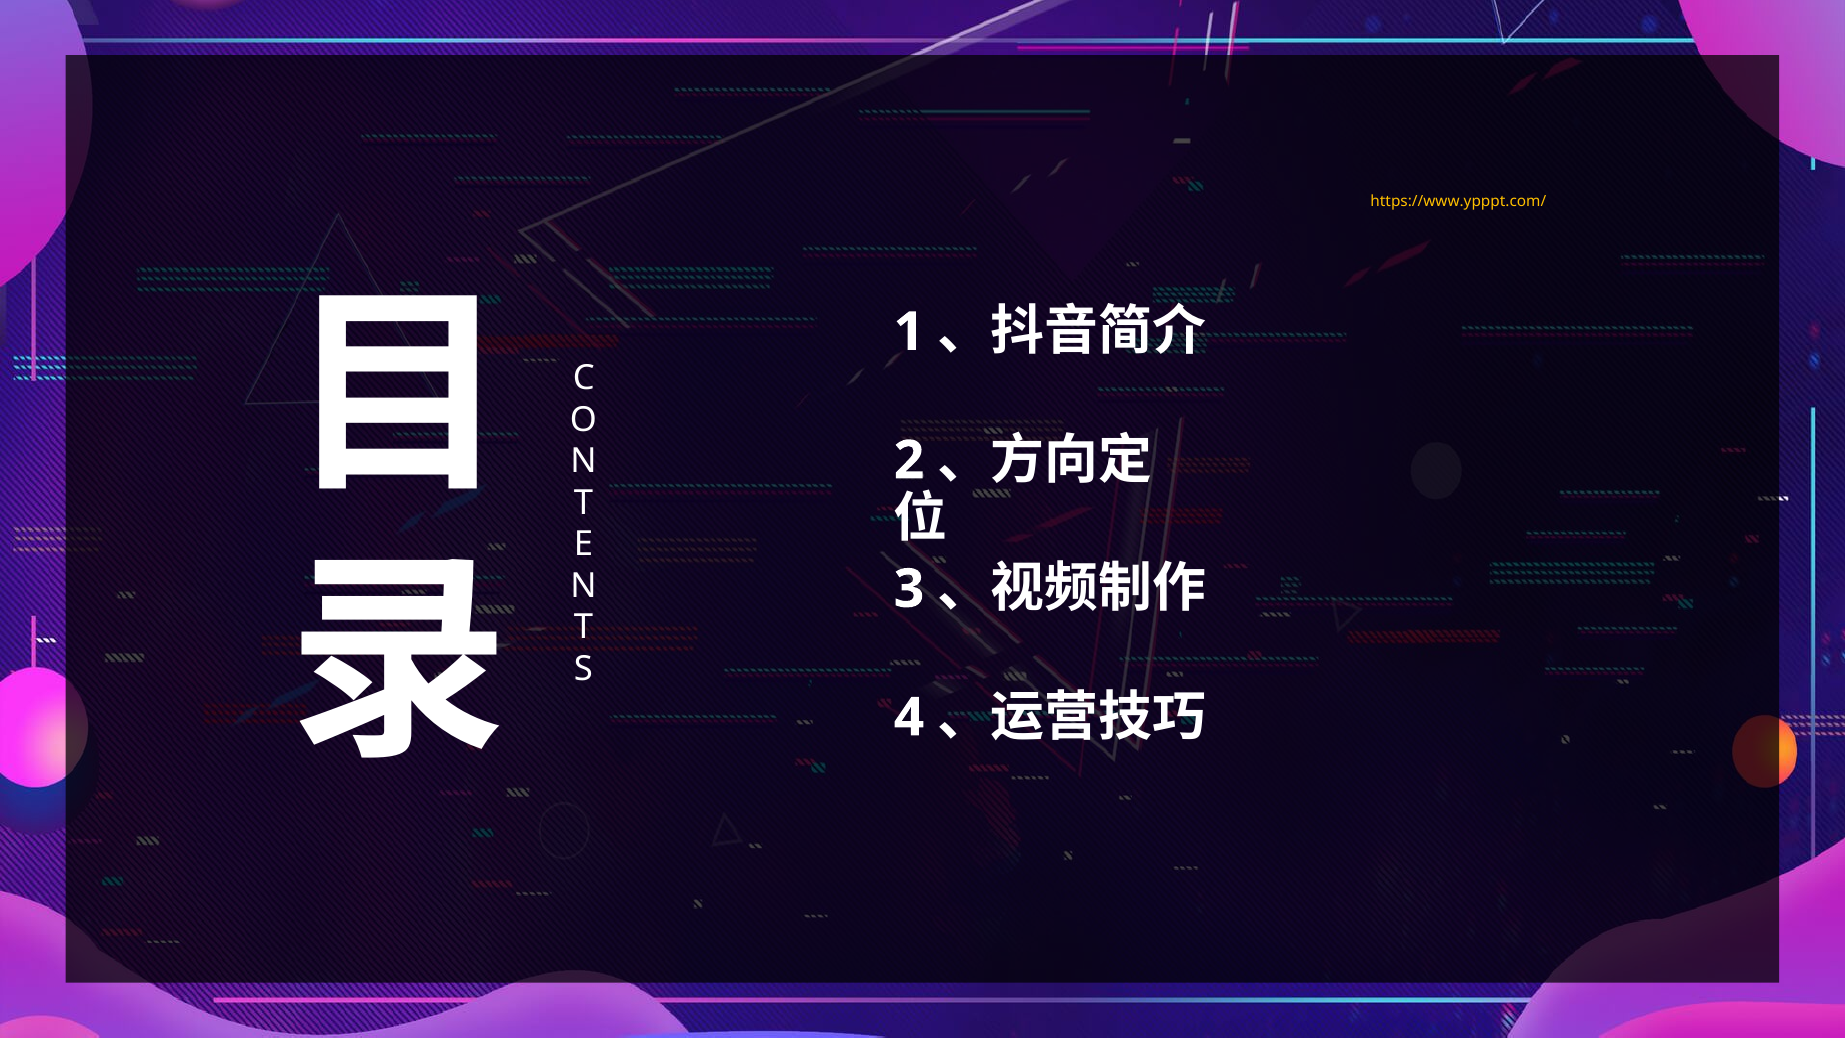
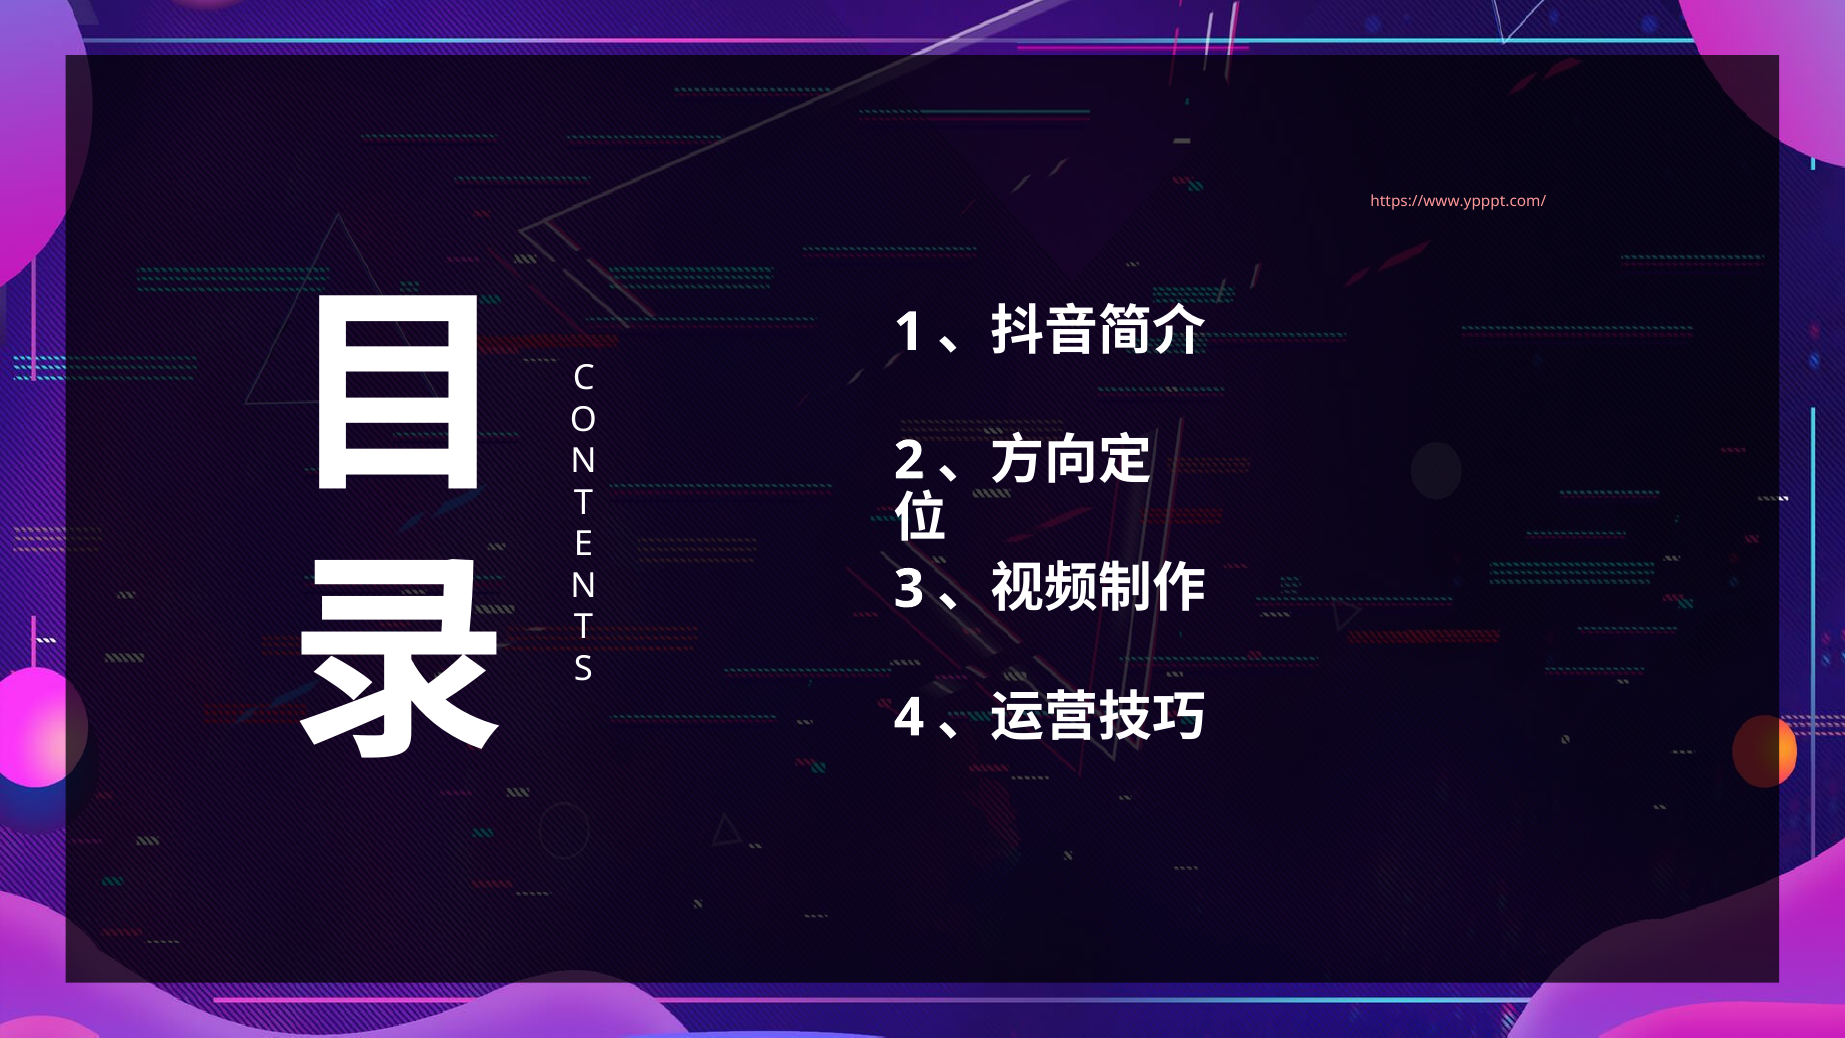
https://www.ypppt.com/ colour: yellow -> pink (1458, 201)
